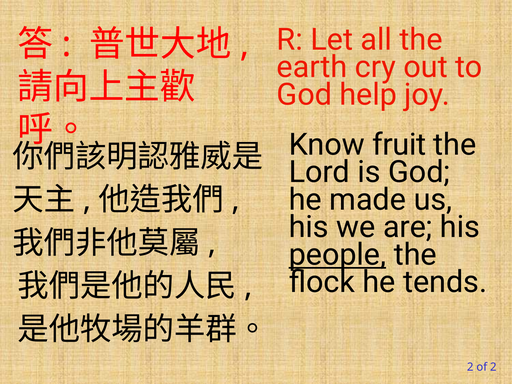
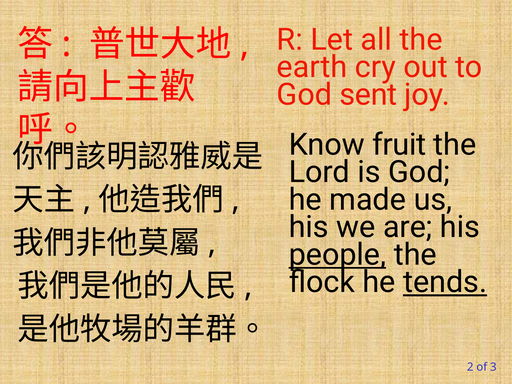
help: help -> sent (368, 95)
tends underline: none -> present (445, 282)
of 2: 2 -> 3 (493, 367)
